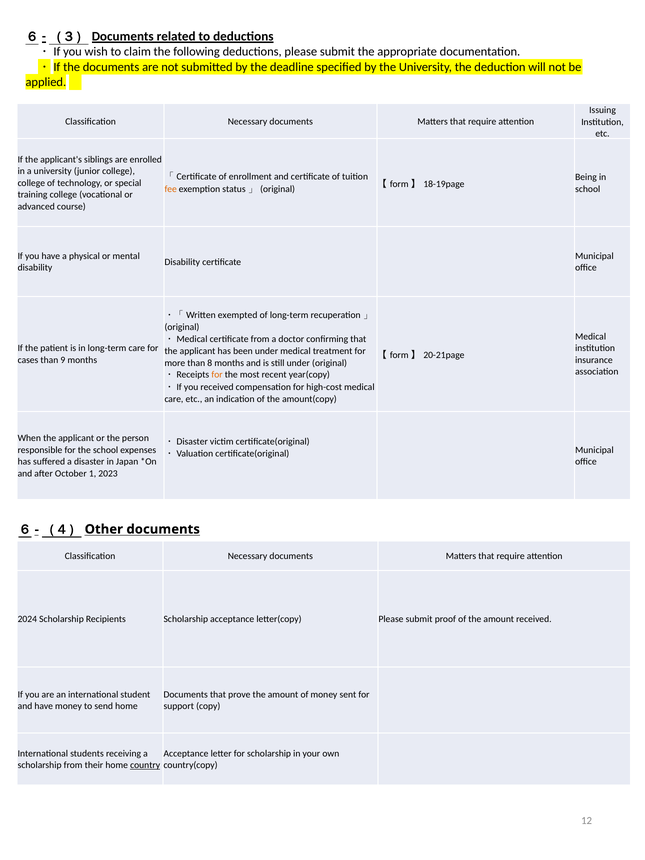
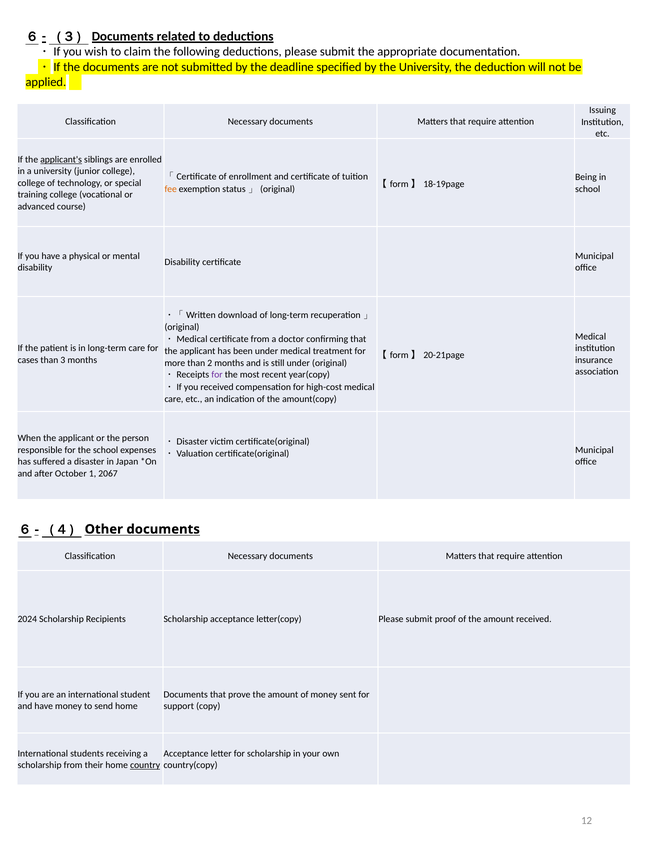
applicant's underline: none -> present (61, 160)
exempted: exempted -> download (238, 315)
9: 9 -> 3 (63, 360)
8: 8 -> 2 (210, 363)
for colour: orange -> purple (217, 375)
2023: 2023 -> 2067 (108, 473)
